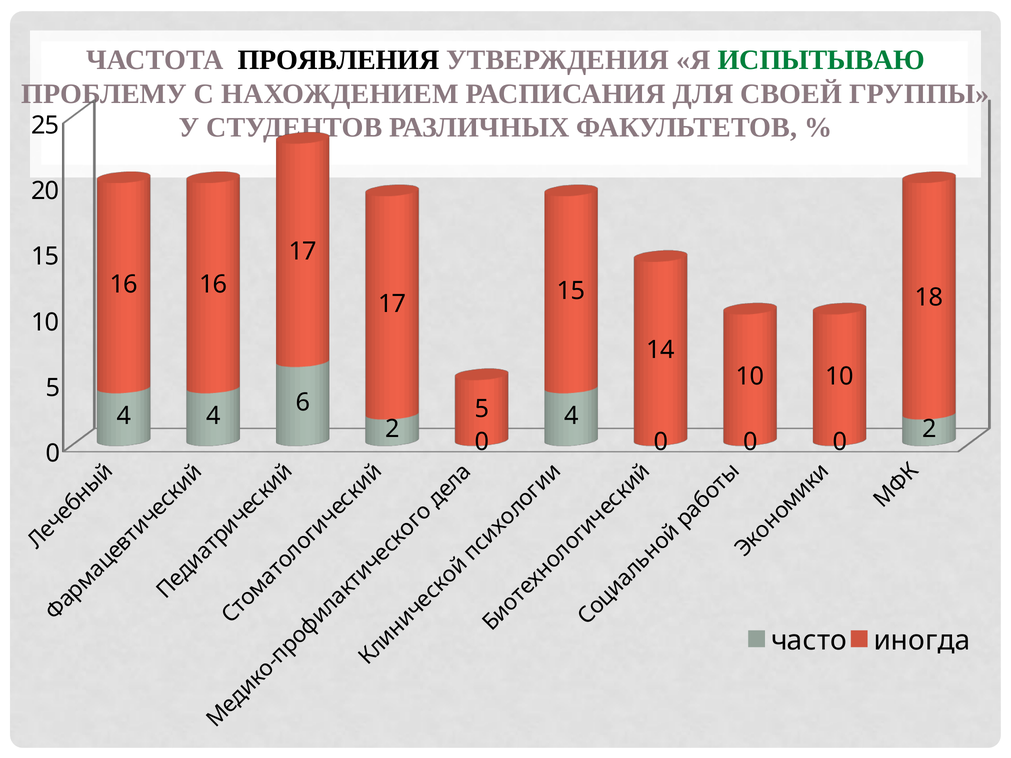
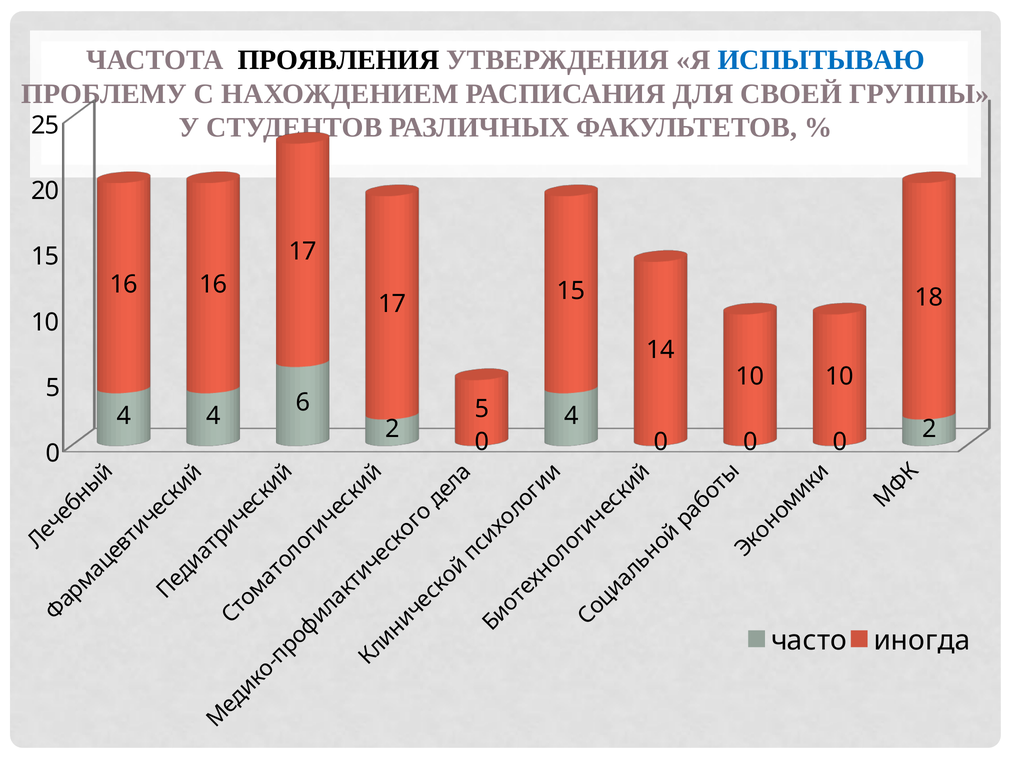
ИСПЫТЫВАЮ colour: green -> blue (821, 60)
